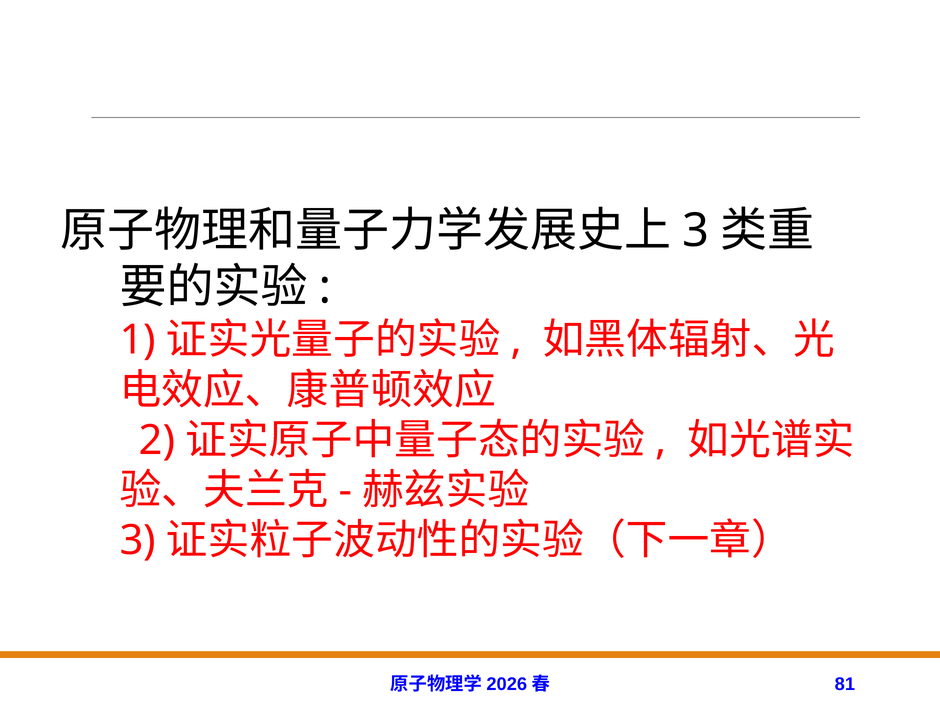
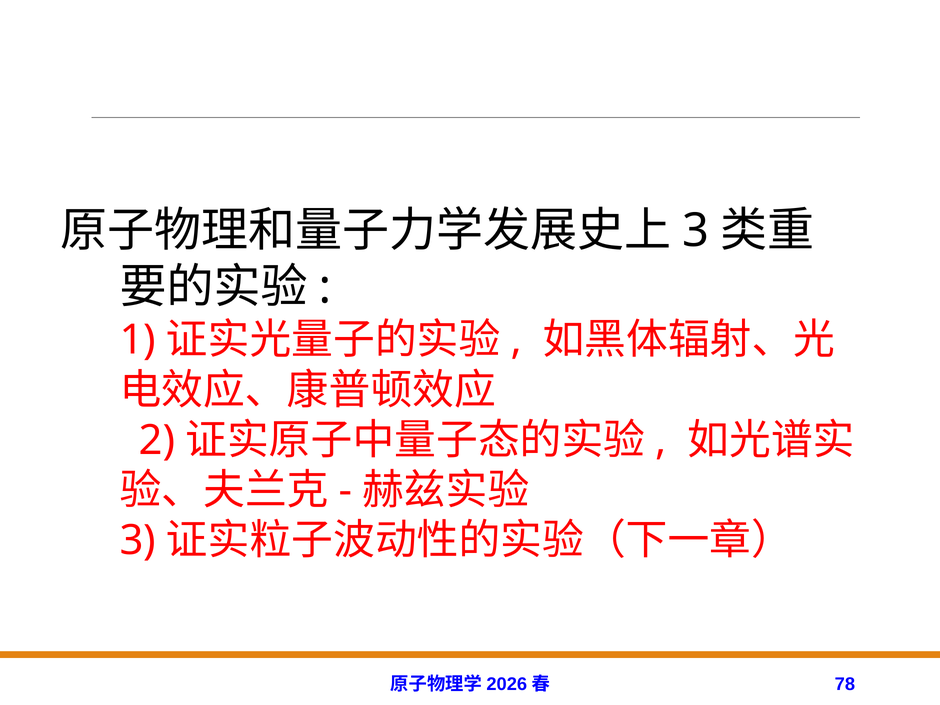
81: 81 -> 78 (845, 684)
